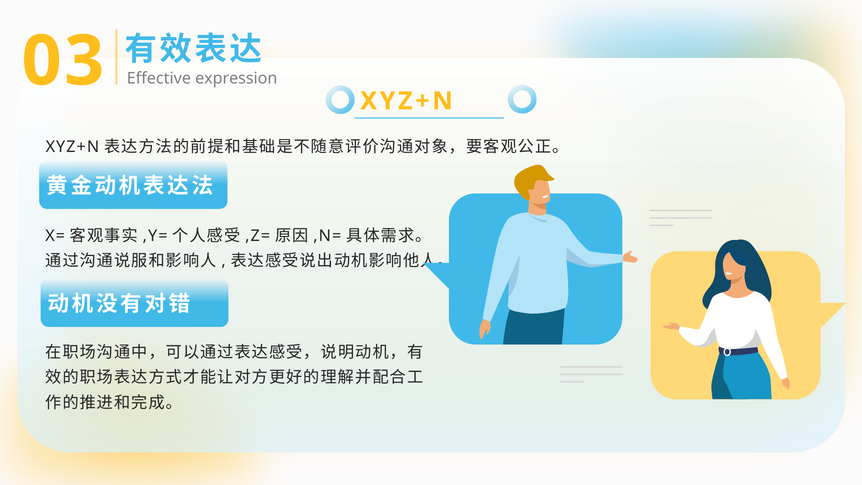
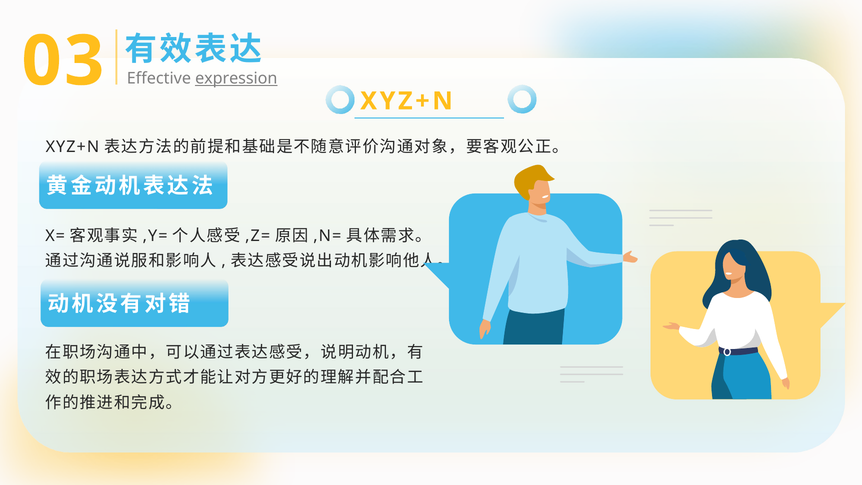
expression underline: none -> present (236, 78)
